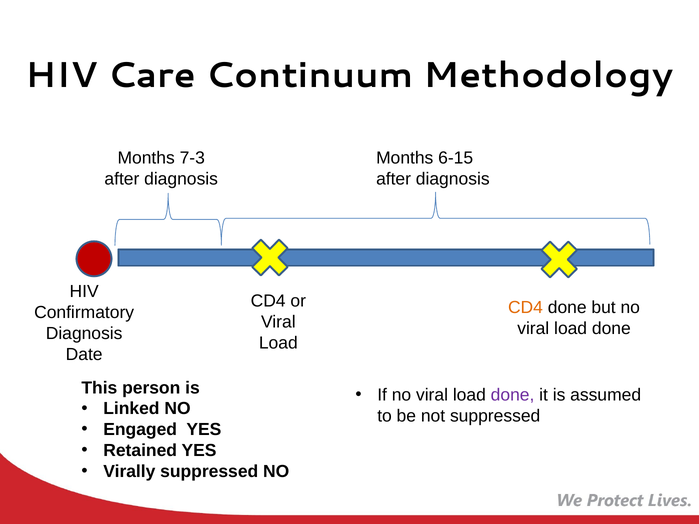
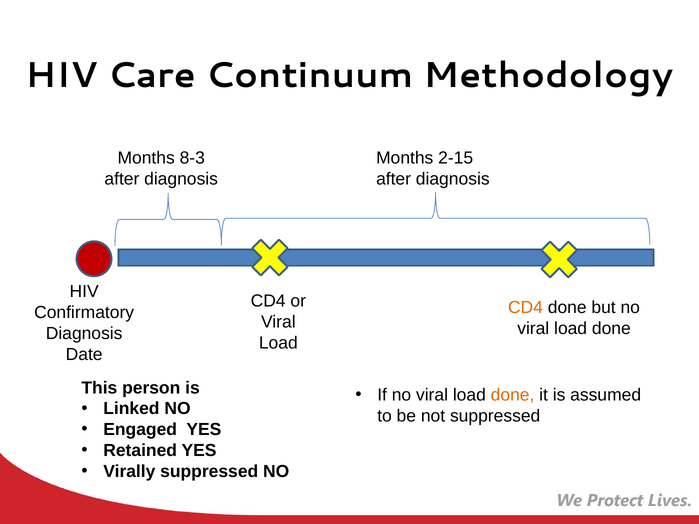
7-3: 7-3 -> 8-3 (192, 158)
6-15: 6-15 -> 2-15 (456, 158)
done colour: purple -> orange (513, 395)
